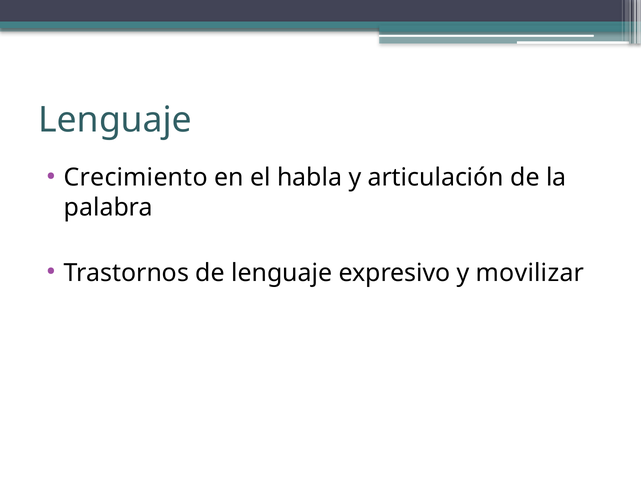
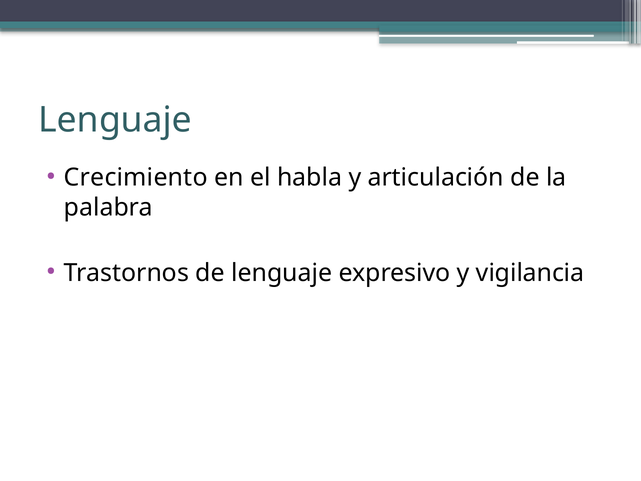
movilizar: movilizar -> vigilancia (530, 273)
